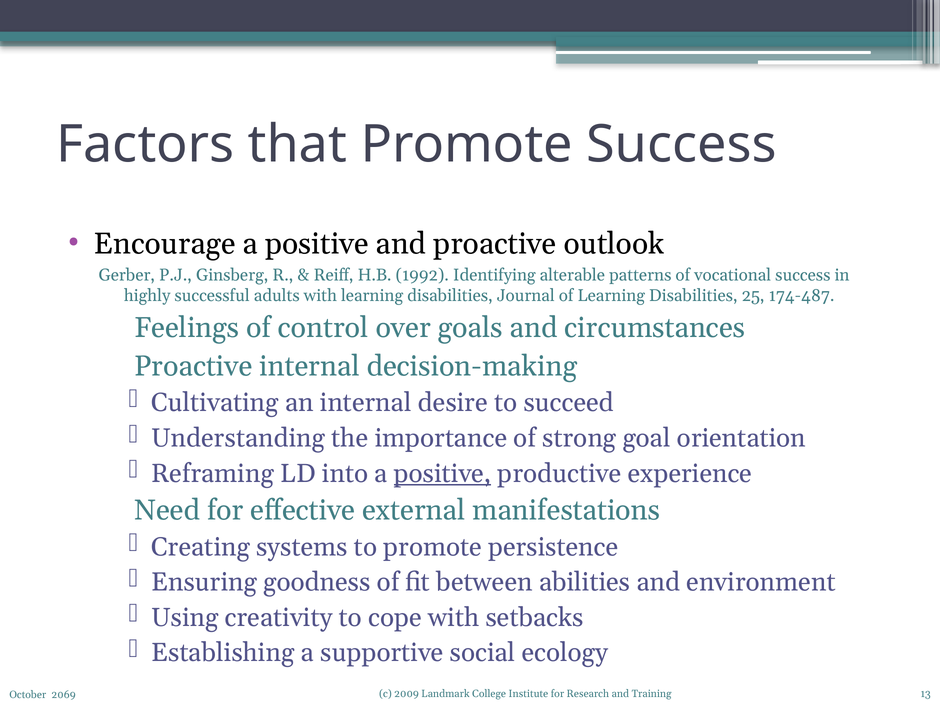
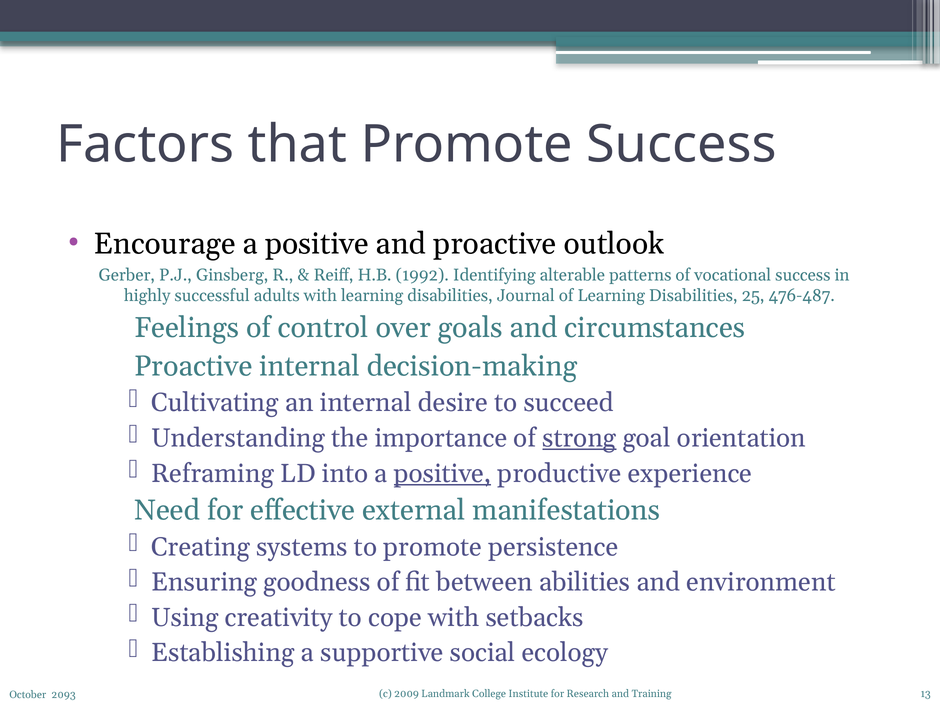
174-487: 174-487 -> 476-487 (802, 296)
strong underline: none -> present (579, 438)
2069: 2069 -> 2093 (64, 695)
